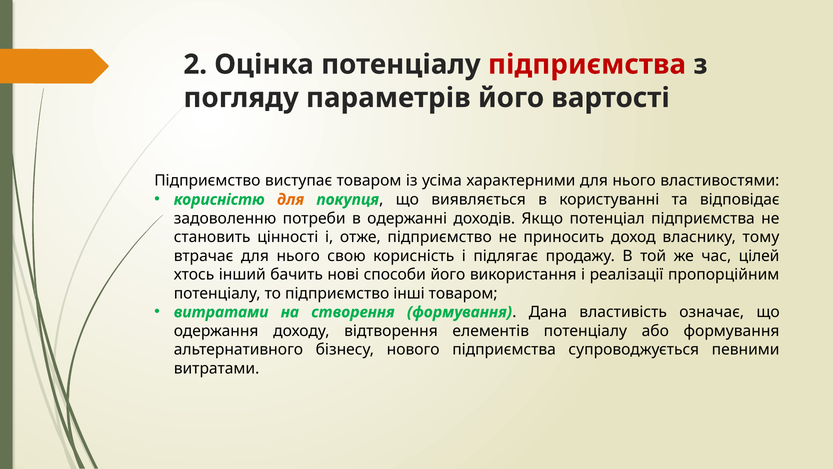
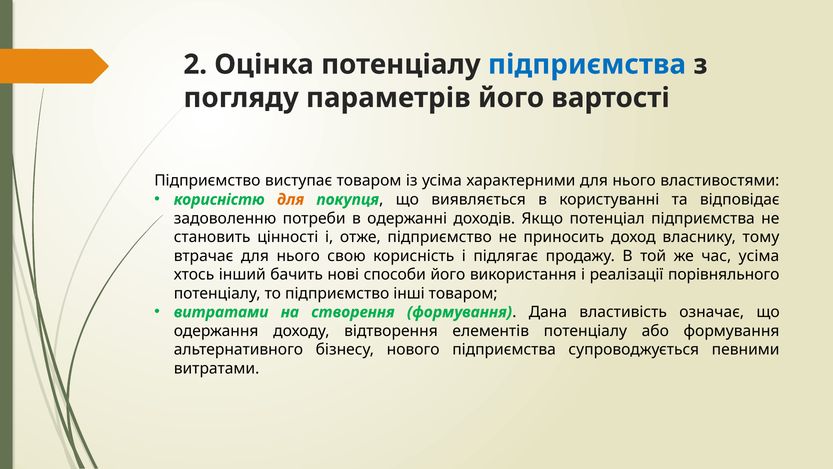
підприємства colour: red -> blue (587, 64)
час цілей: цілей -> усіма (759, 256)
пропорційним: пропорційним -> порівняльного (724, 274)
